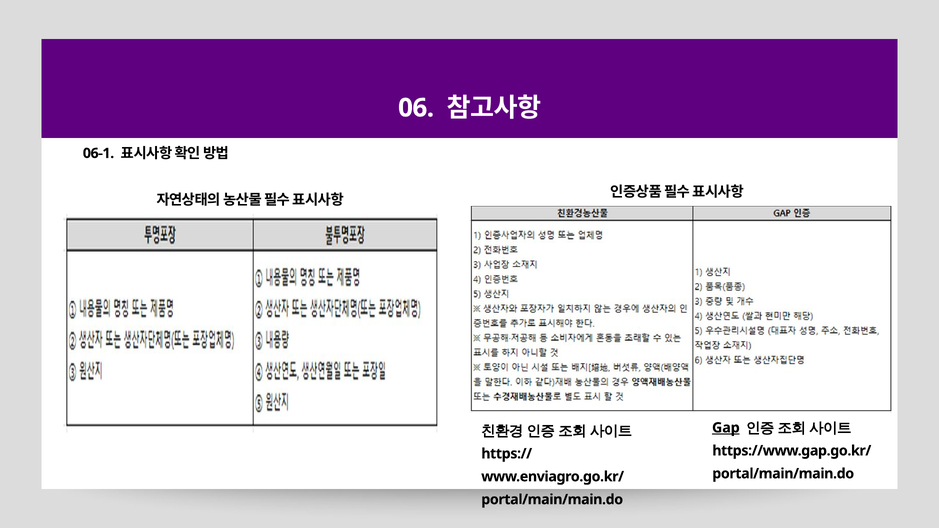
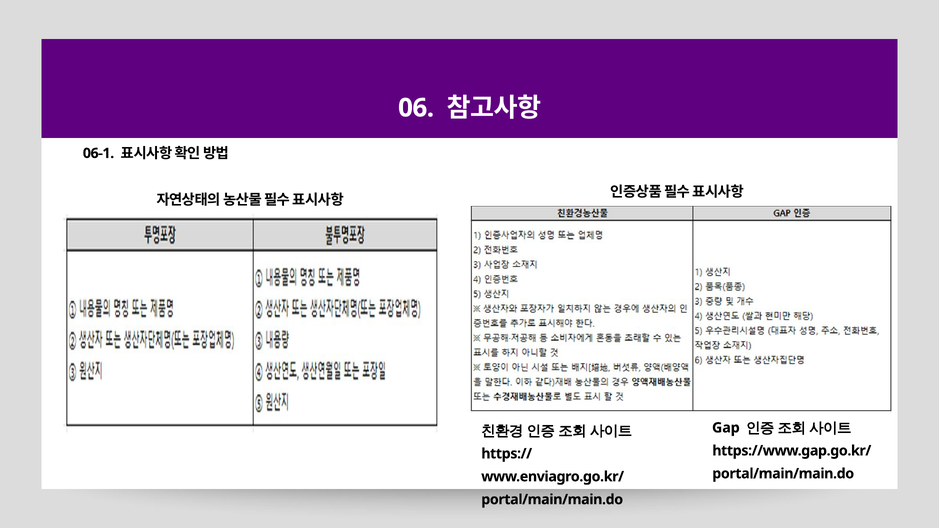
Gap underline: present -> none (726, 428)
